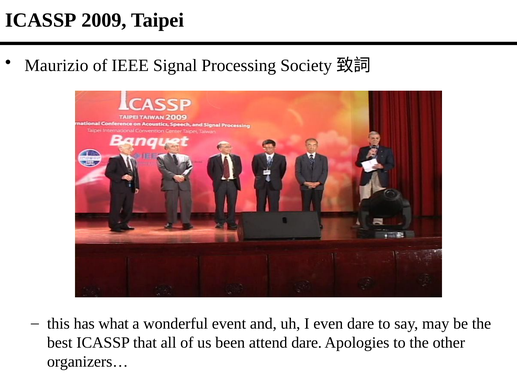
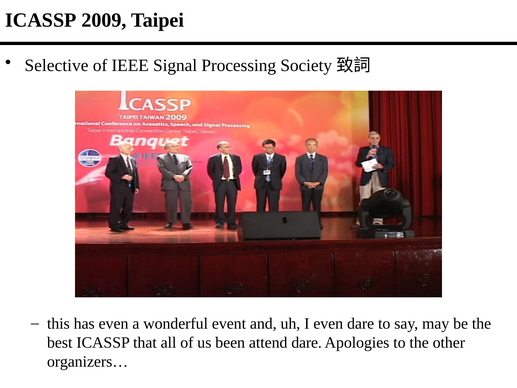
Maurizio: Maurizio -> Selective (57, 65)
has what: what -> even (114, 323)
